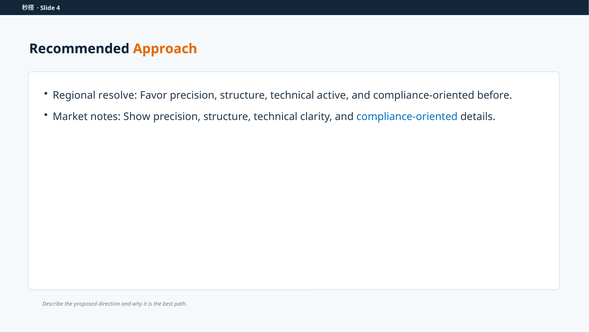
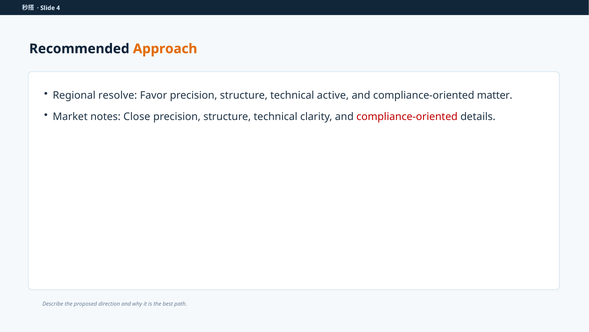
before: before -> matter (495, 95)
Show: Show -> Close (137, 116)
compliance-oriented colour: blue -> red (407, 116)
